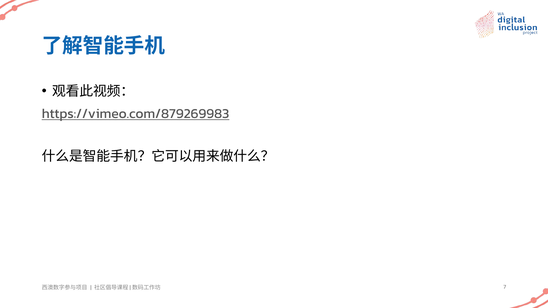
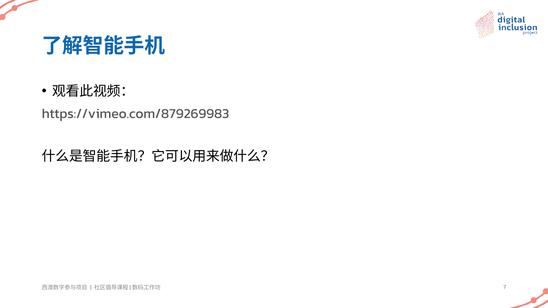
https://vimeo.com/879269983 underline: present -> none (136, 114)
